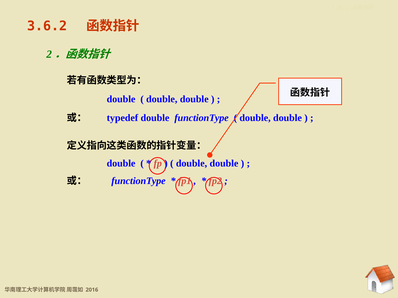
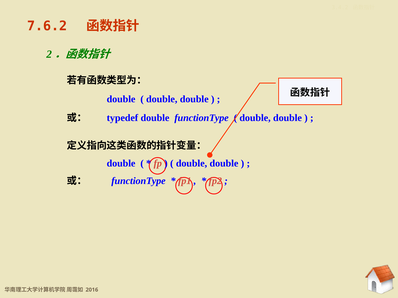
3.6.2: 3.6.2 -> 7.6.2 (47, 26)
